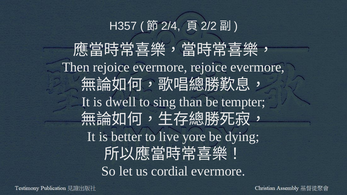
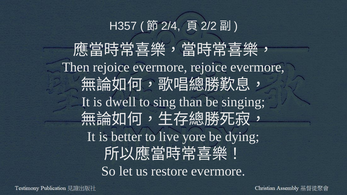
tempter: tempter -> singing (243, 102)
cordial: cordial -> restore (169, 171)
